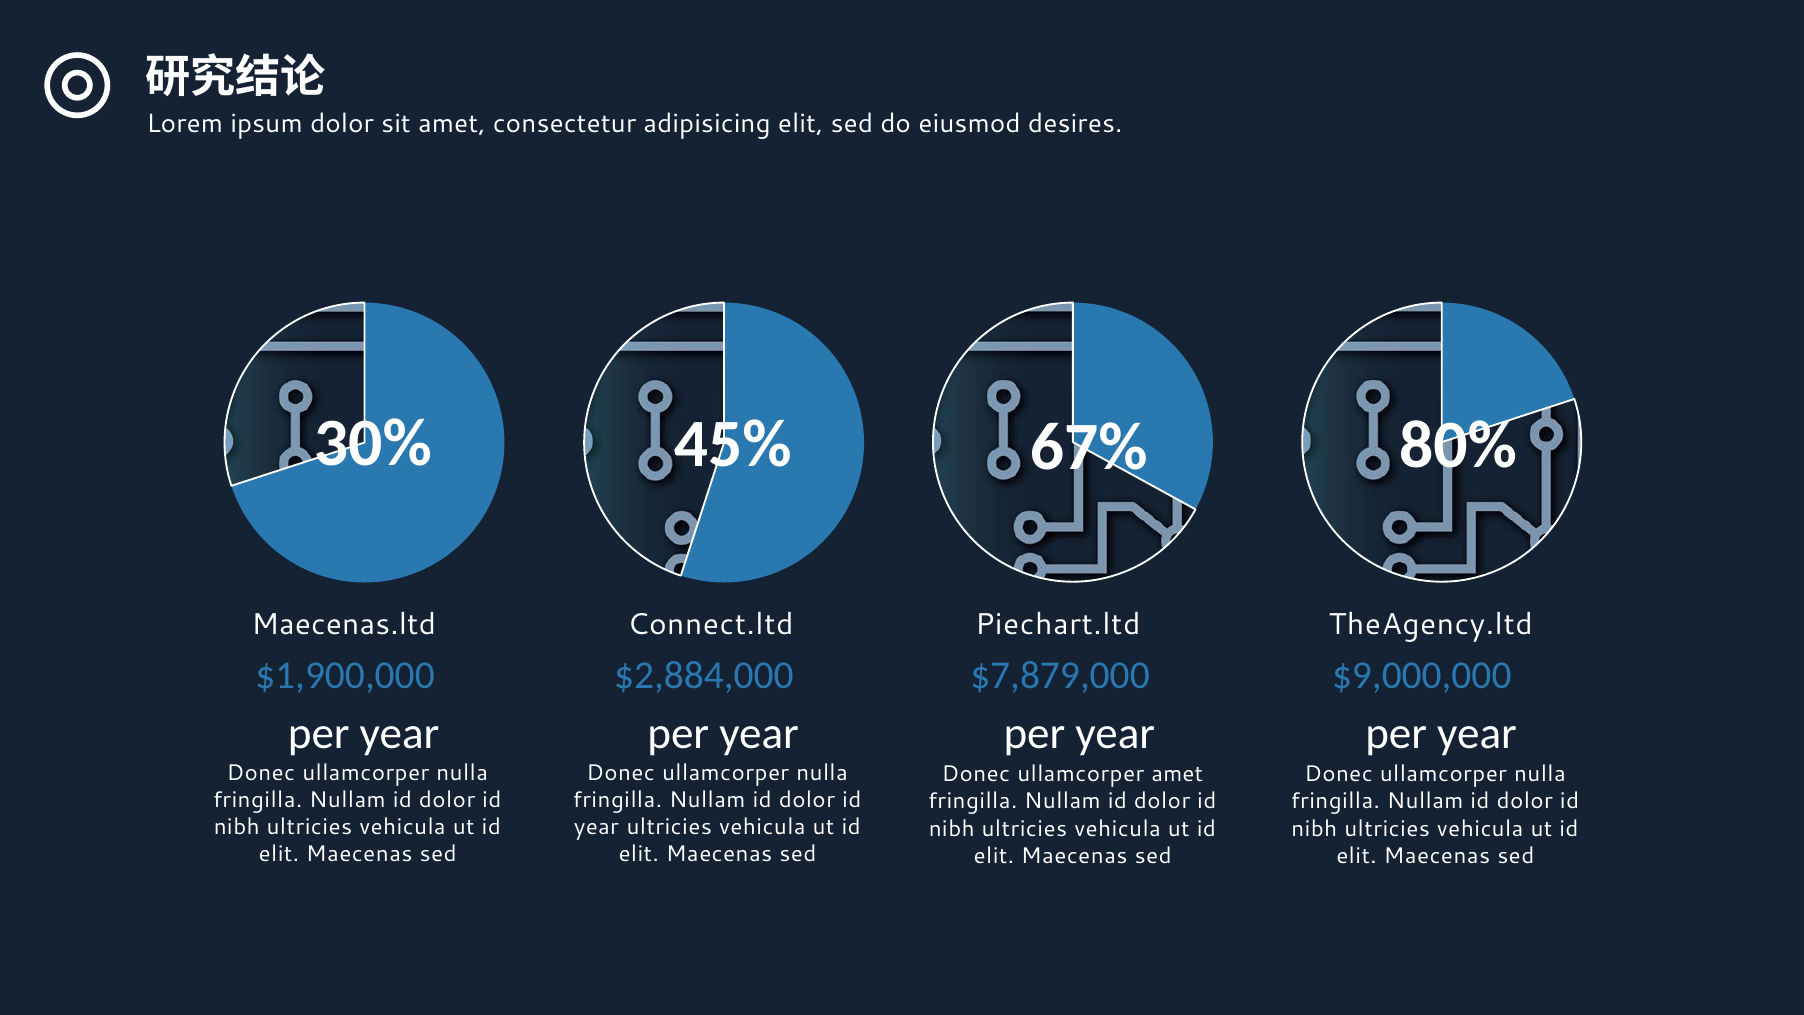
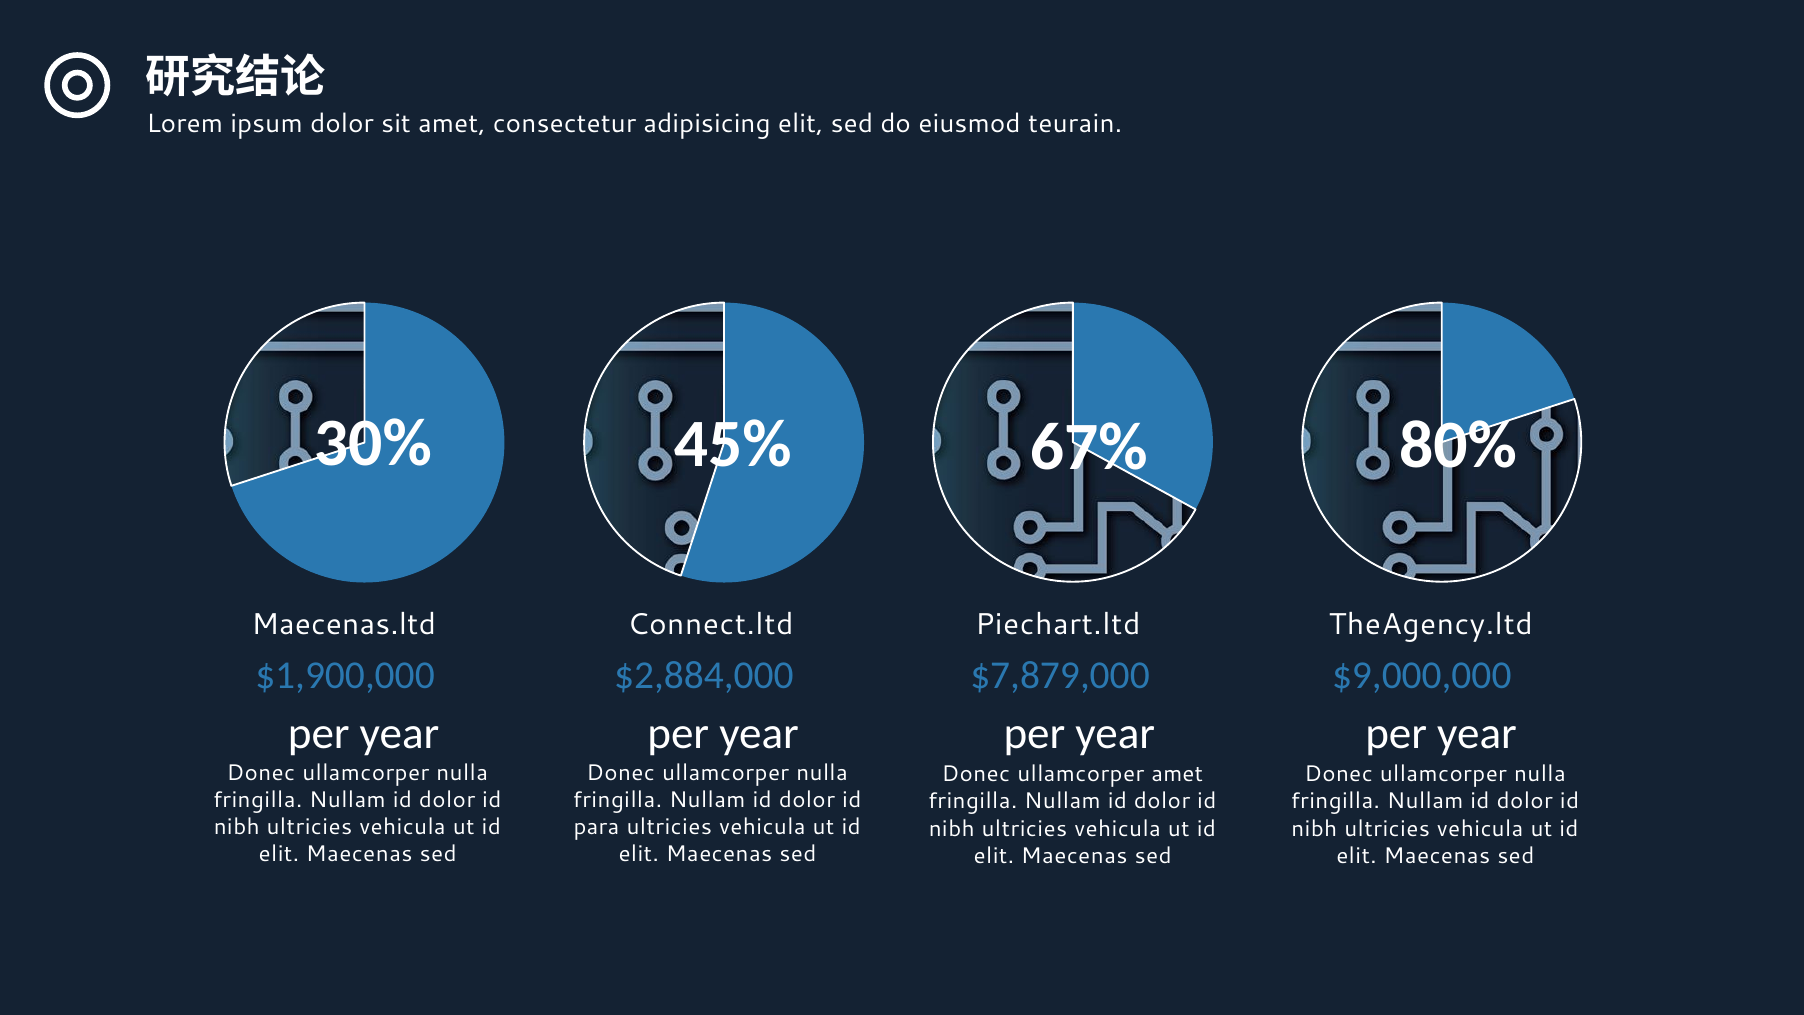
desires: desires -> teurain (1075, 124)
year: year -> para (596, 827)
